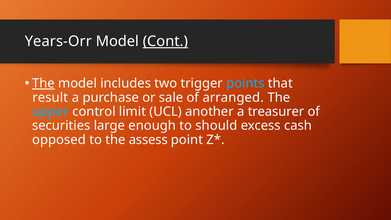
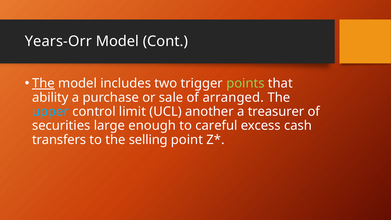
Cont underline: present -> none (165, 41)
points colour: light blue -> light green (245, 83)
result: result -> ability (50, 97)
should: should -> careful (216, 126)
opposed: opposed -> transfers (59, 140)
assess: assess -> selling (148, 140)
